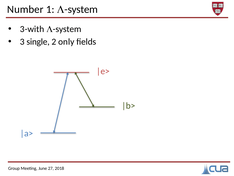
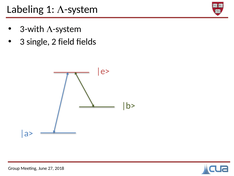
Number: Number -> Labeling (25, 9)
only: only -> field (66, 42)
